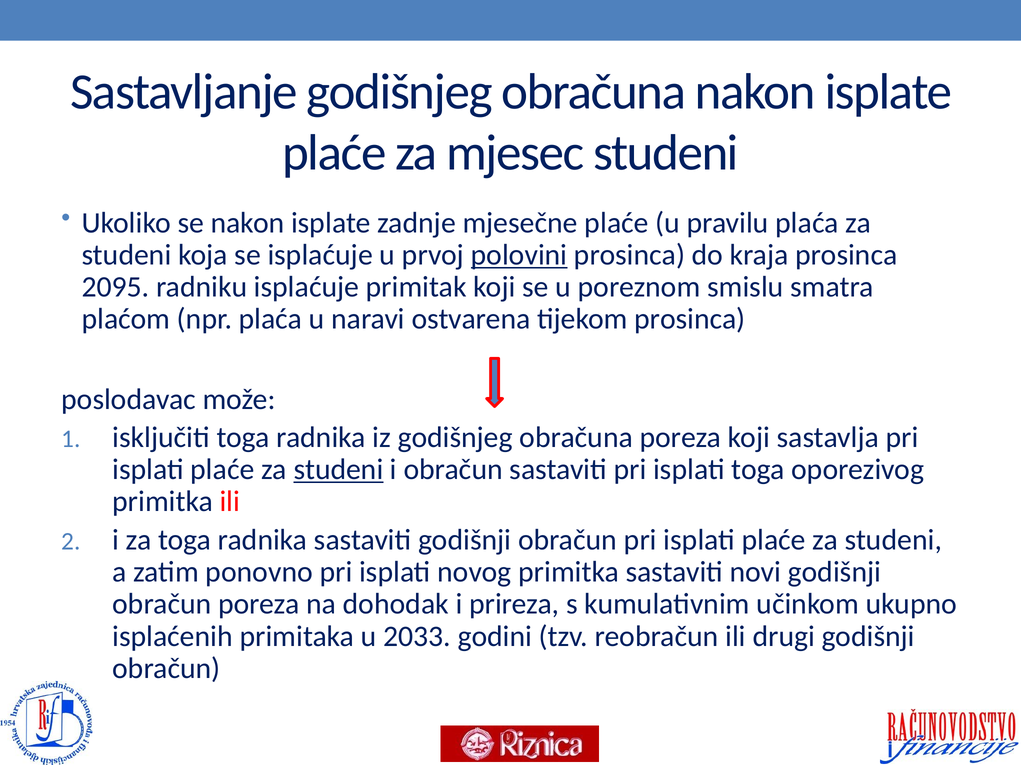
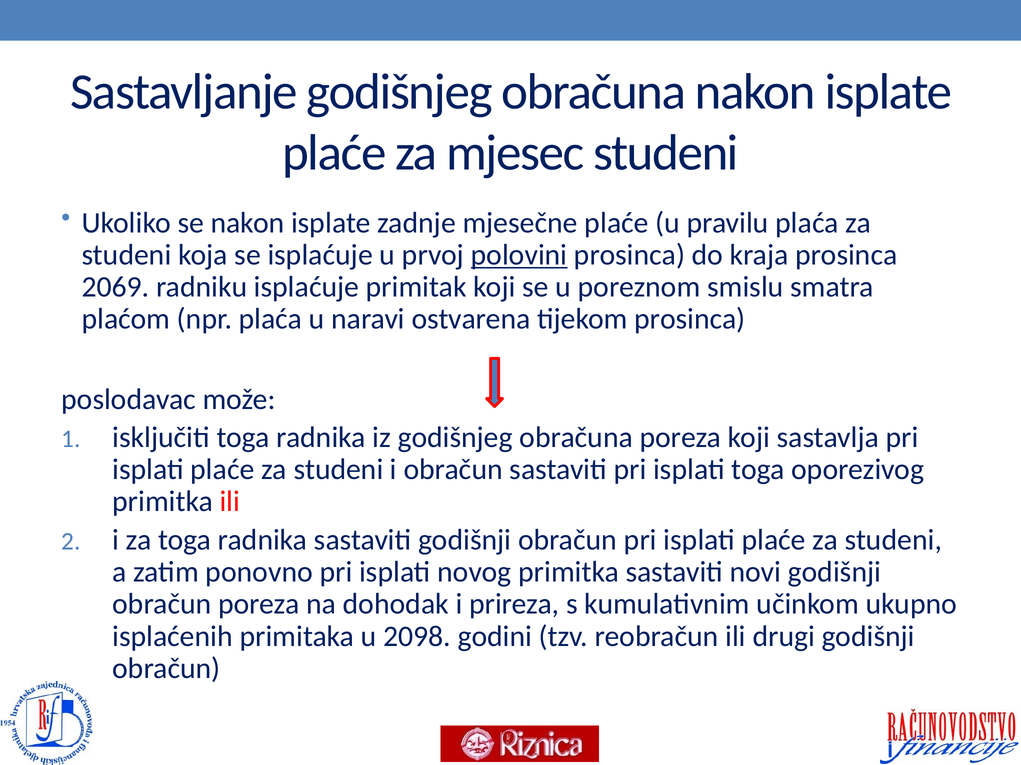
2095: 2095 -> 2069 (116, 287)
studeni underline: present -> none (338, 470)
2033: 2033 -> 2098 (417, 637)
